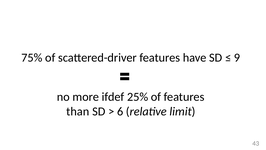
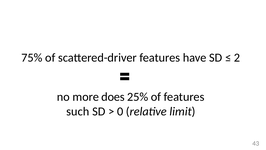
9: 9 -> 2 (237, 57)
ifdef: ifdef -> does (113, 97)
than: than -> such (78, 111)
6: 6 -> 0 (120, 111)
